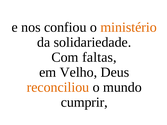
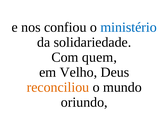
ministério colour: orange -> blue (129, 27)
faltas: faltas -> quem (99, 57)
cumprir: cumprir -> oriundo (84, 102)
